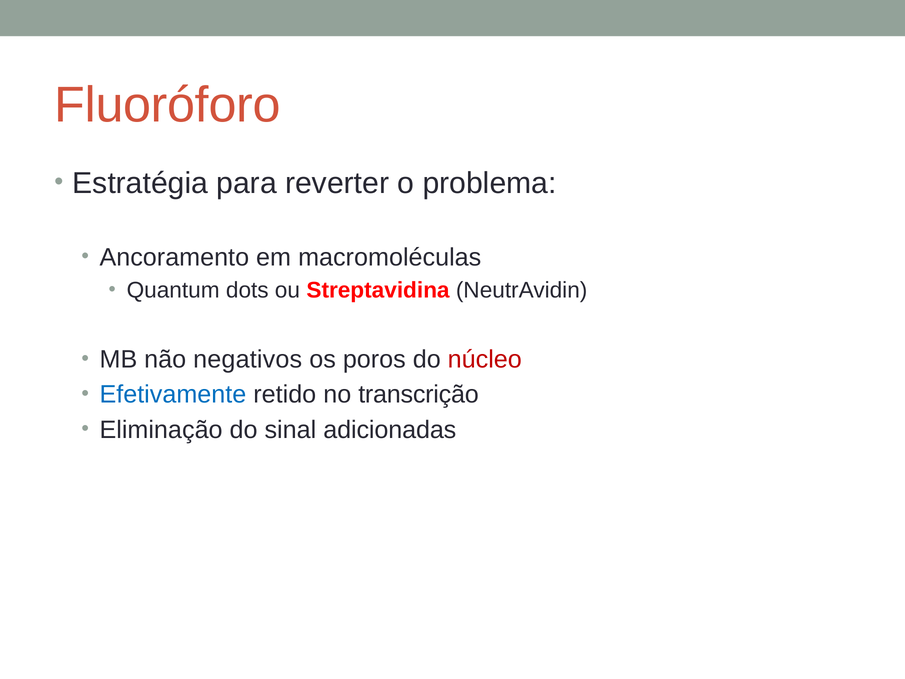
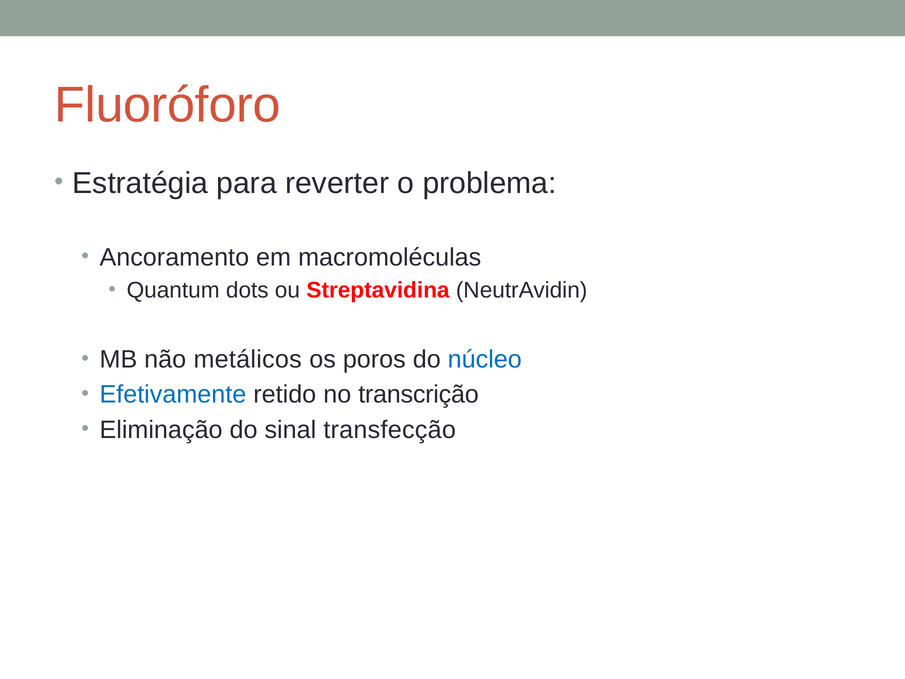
negativos: negativos -> metálicos (248, 359)
núcleo colour: red -> blue (485, 359)
adicionadas: adicionadas -> transfecção (390, 430)
